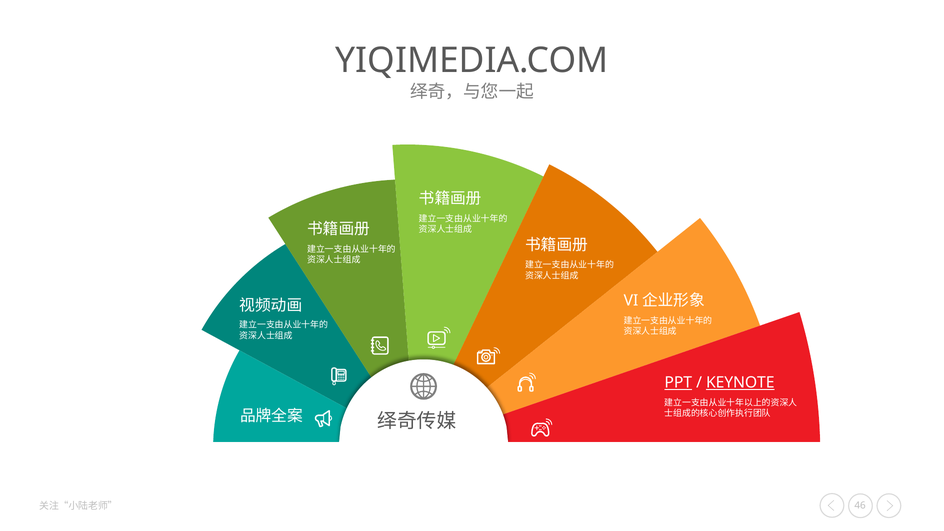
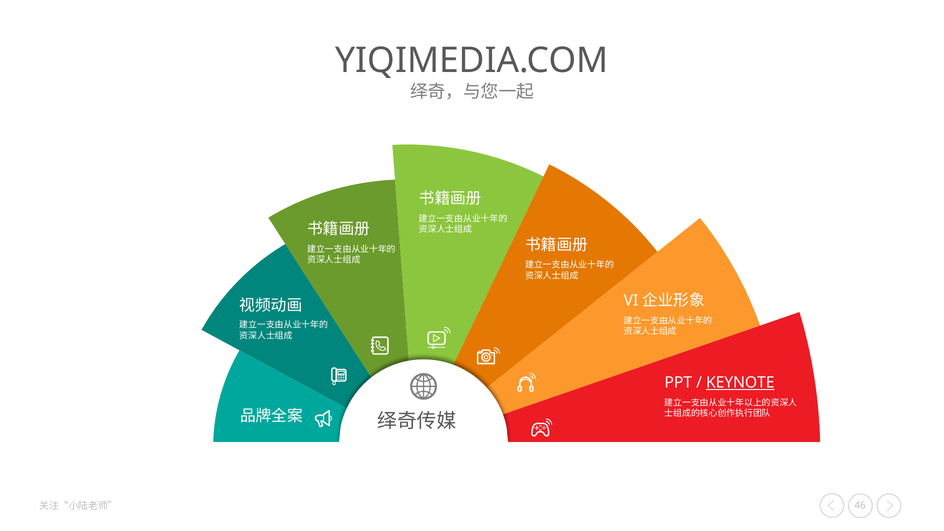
PPT underline: present -> none (678, 383)
